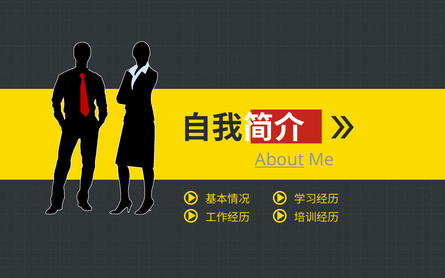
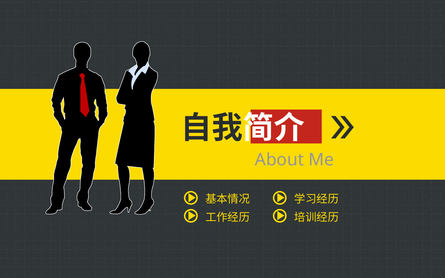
About underline: present -> none (280, 160)
